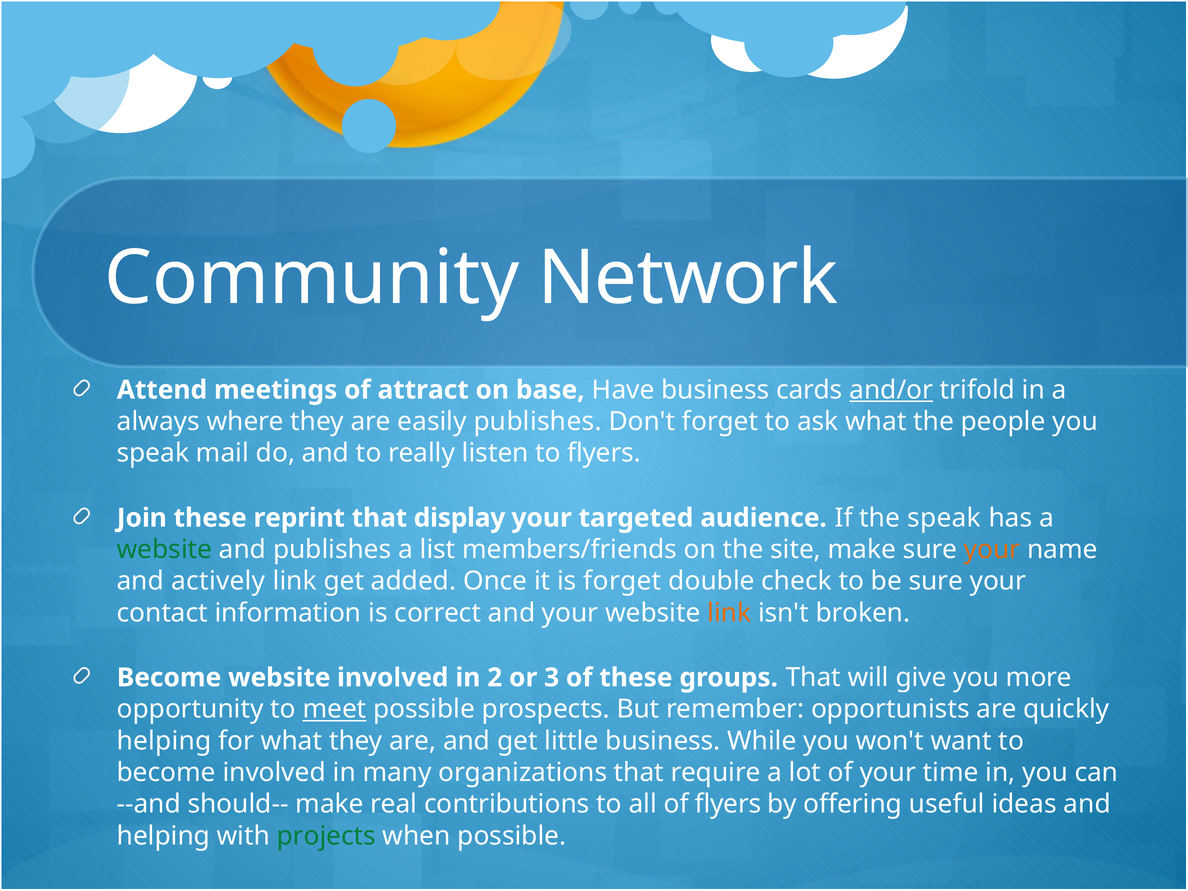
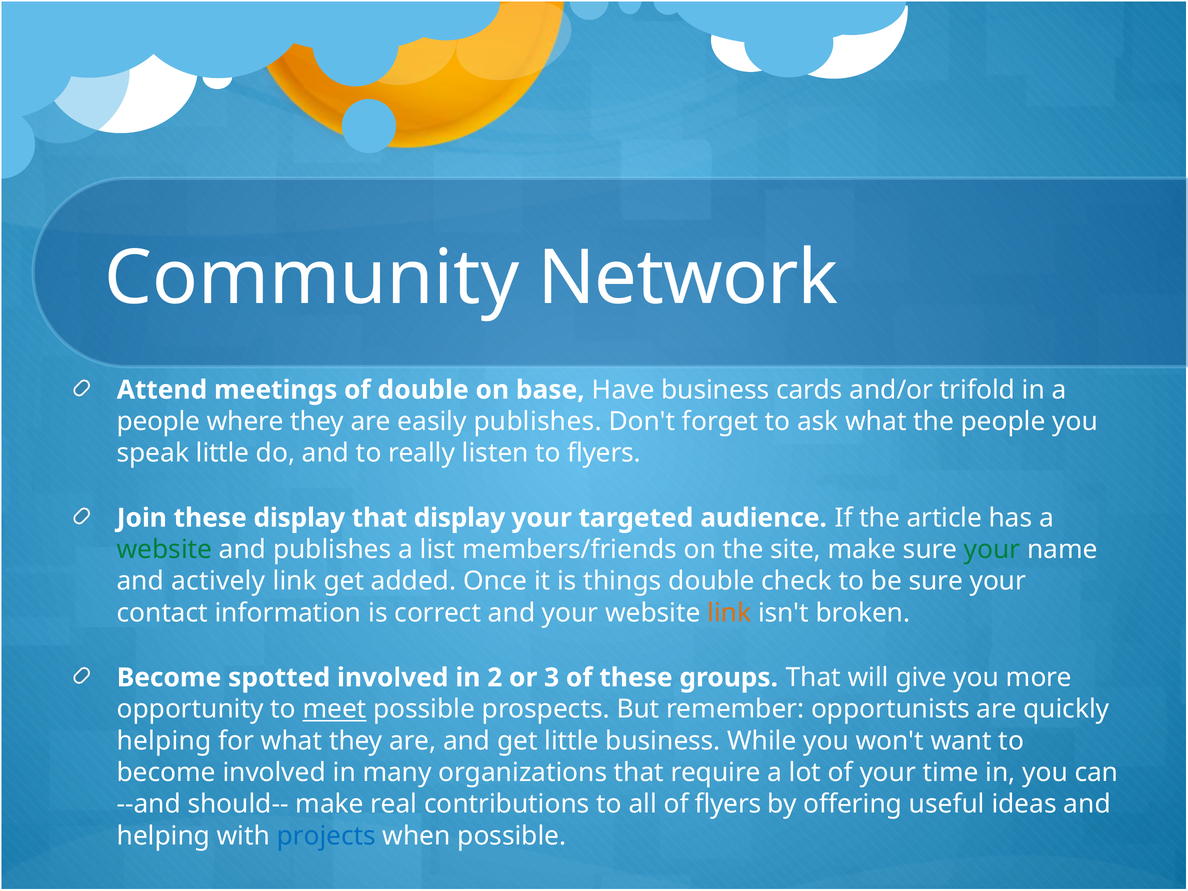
of attract: attract -> double (423, 390)
and/or underline: present -> none (891, 390)
always: always -> people (158, 422)
speak mail: mail -> little (223, 453)
these reprint: reprint -> display (299, 518)
the speak: speak -> article (944, 518)
your colour: orange -> green (992, 550)
is forget: forget -> things (623, 581)
Become website: website -> spotted (279, 678)
projects colour: green -> blue (326, 836)
